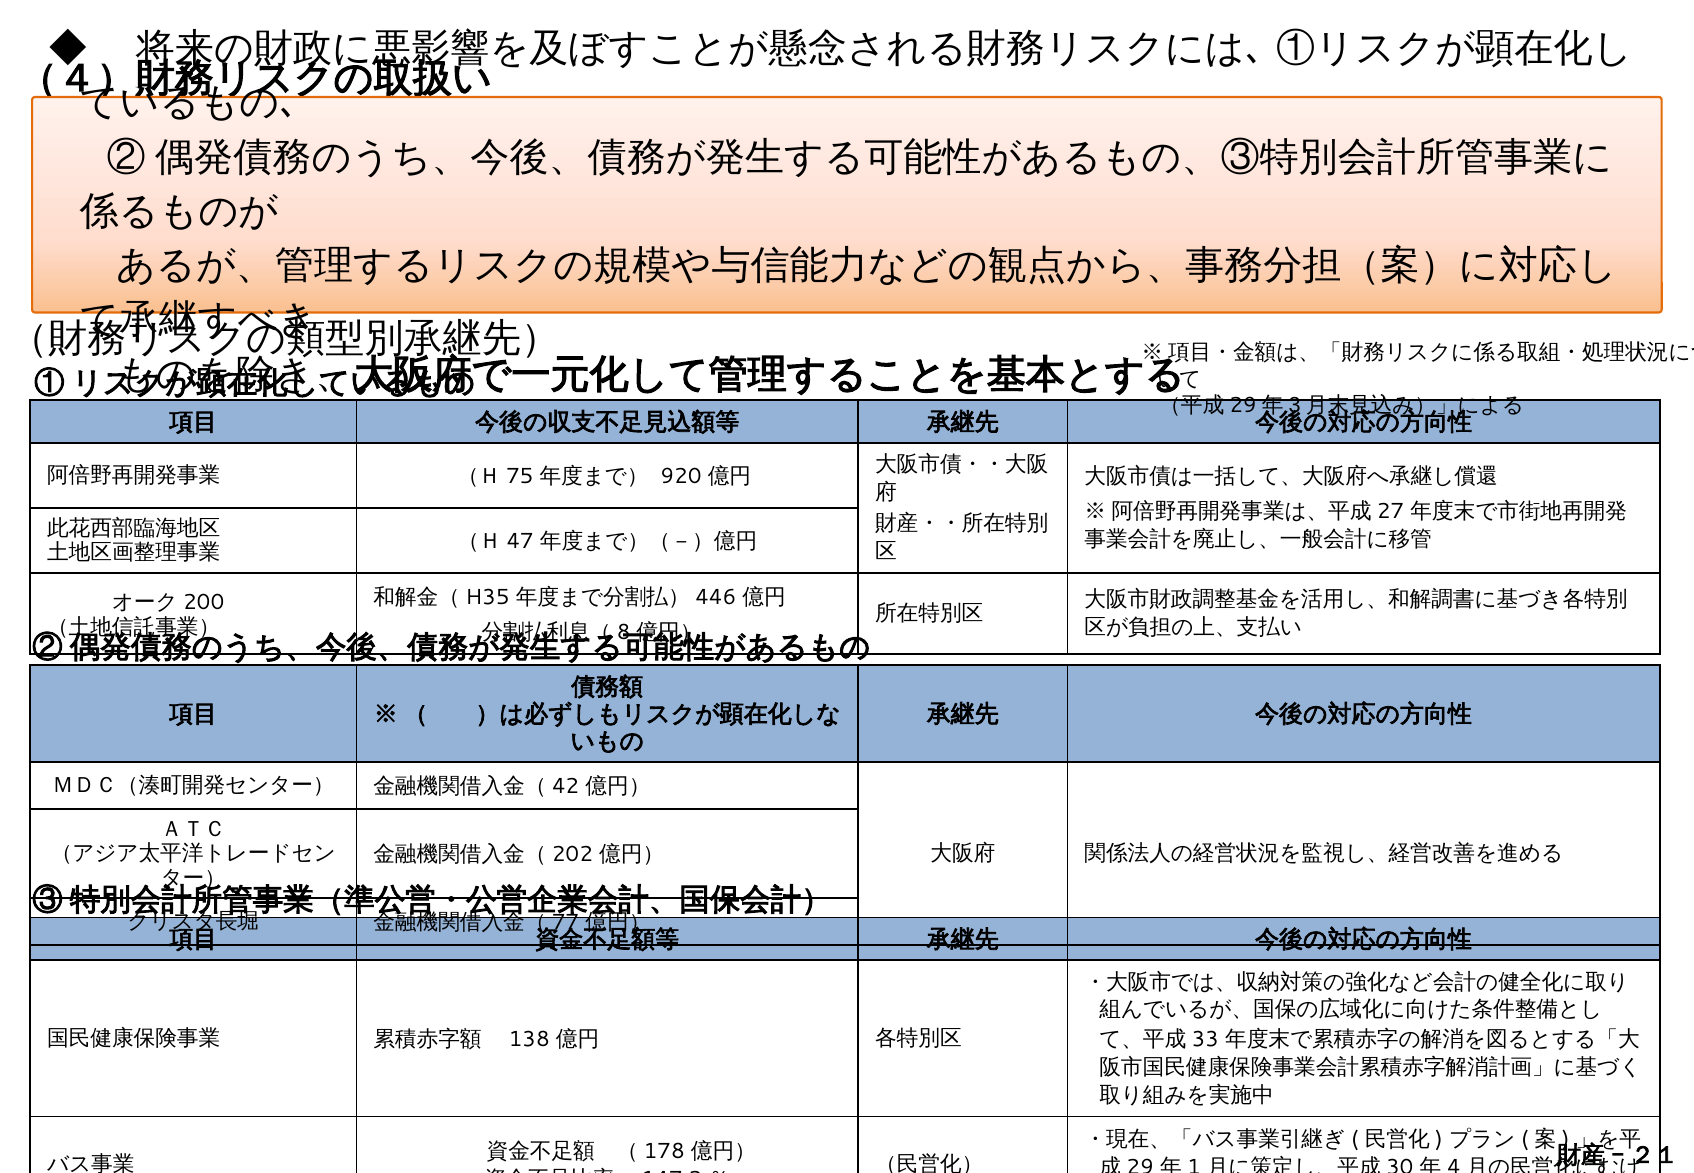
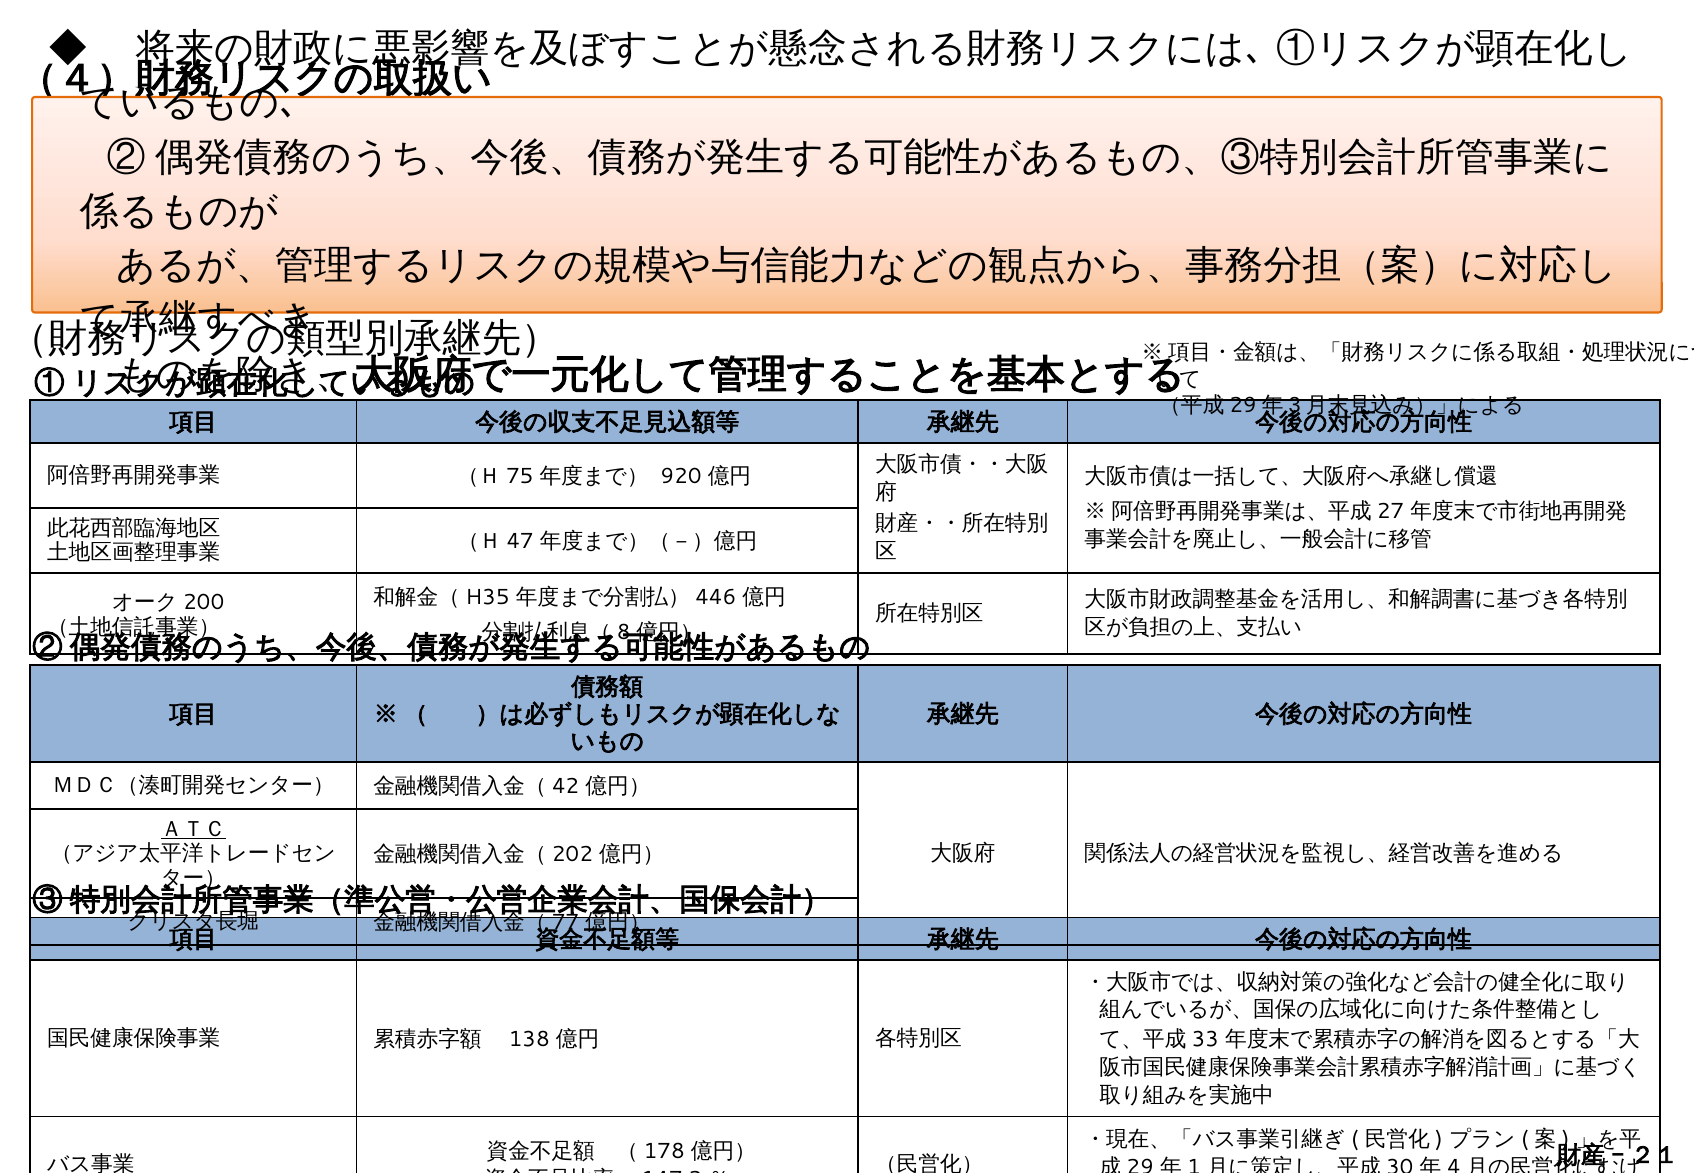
ＡＴＣ underline: none -> present (193, 829)
